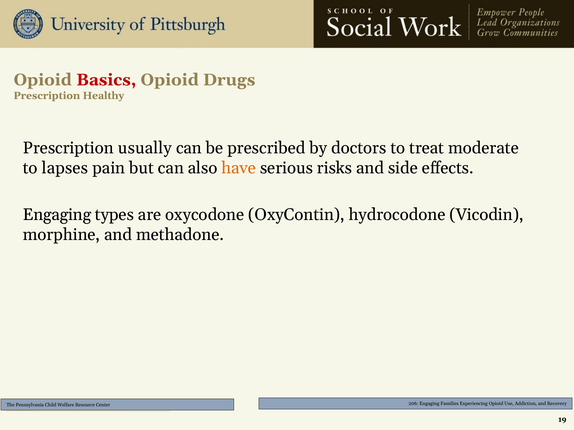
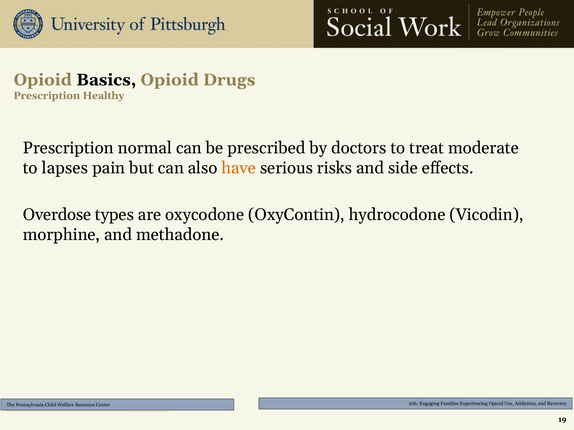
Basics colour: red -> black (106, 80)
usually: usually -> normal (145, 148)
Engaging: Engaging -> Overdose (57, 215)
